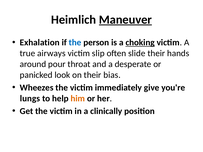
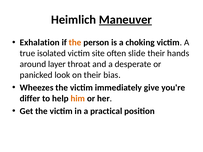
the colour: blue -> orange (75, 43)
choking underline: present -> none (140, 43)
airways: airways -> isolated (51, 53)
slip: slip -> site (98, 53)
pour: pour -> layer (57, 64)
lungs: lungs -> differ (30, 99)
clinically: clinically -> practical (106, 111)
